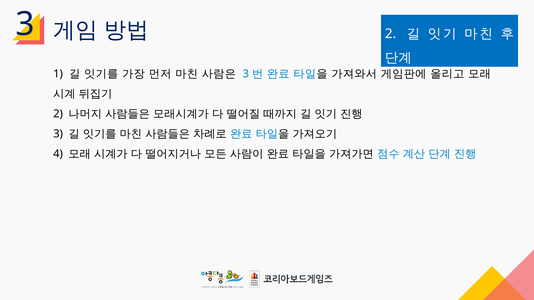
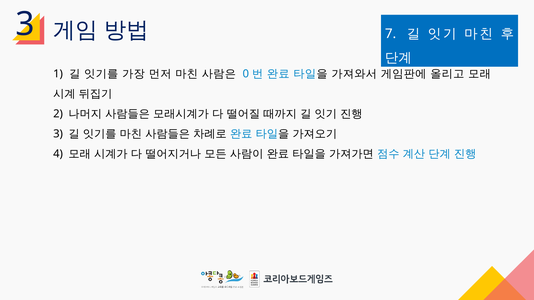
2: 2 -> 7 (391, 34)
3: 3 -> 0 (246, 74)
